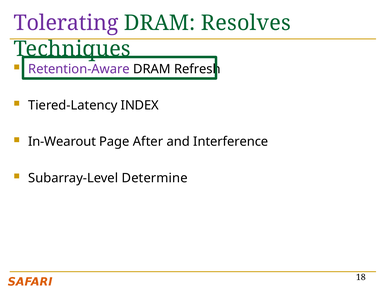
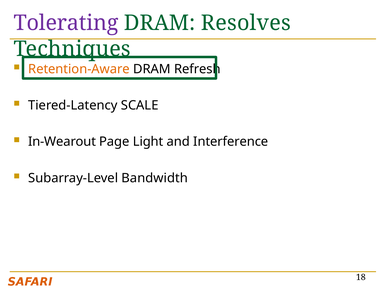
Retention-Aware colour: purple -> orange (79, 69)
INDEX: INDEX -> SCALE (140, 105)
After: After -> Light (148, 142)
Determine: Determine -> Bandwidth (155, 178)
